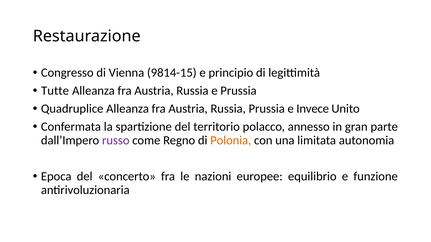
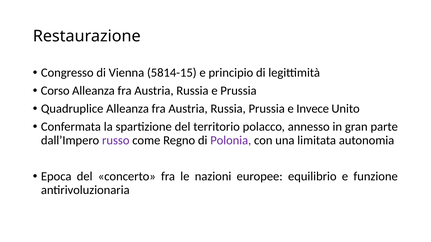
9814-15: 9814-15 -> 5814-15 (172, 73)
Tutte: Tutte -> Corso (55, 91)
Polonia colour: orange -> purple (231, 141)
